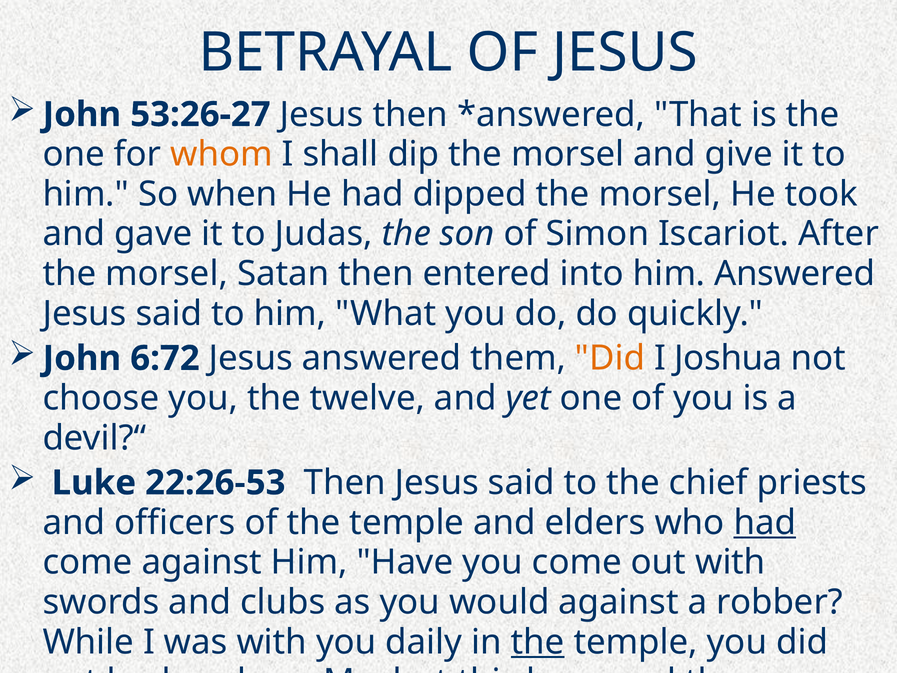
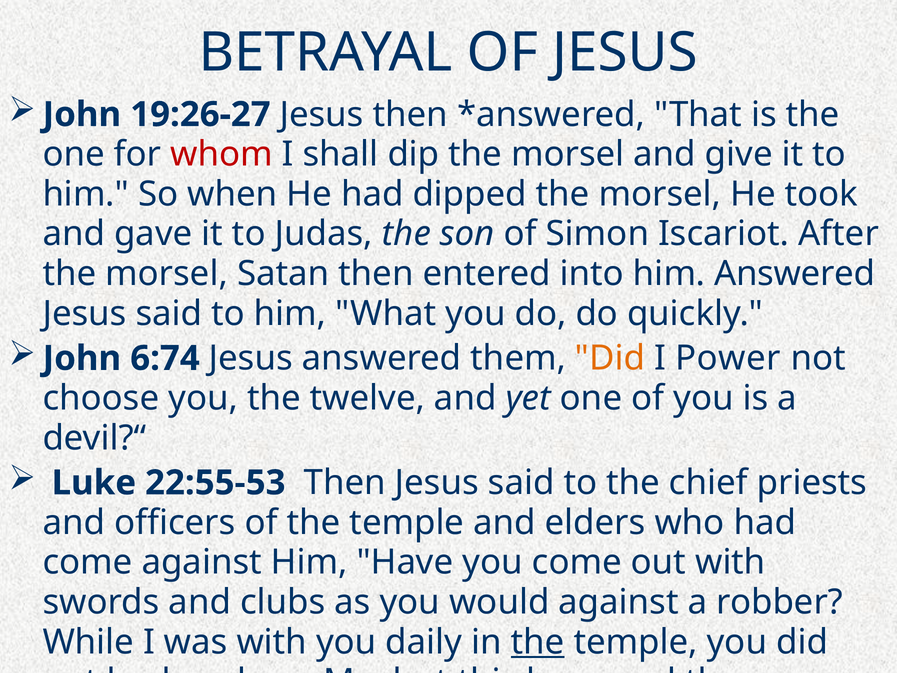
53:26-27: 53:26-27 -> 19:26-27 (200, 114)
whom colour: orange -> red (222, 154)
6:72: 6:72 -> 6:74 (165, 358)
I Joshua: Joshua -> Power (728, 358)
22:26-53: 22:26-53 -> 22:55-53 (215, 483)
had underline: present -> none (765, 522)
